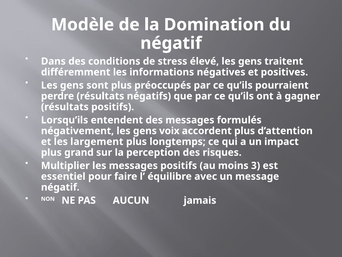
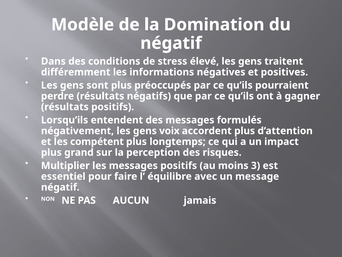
largement: largement -> compétent (97, 141)
